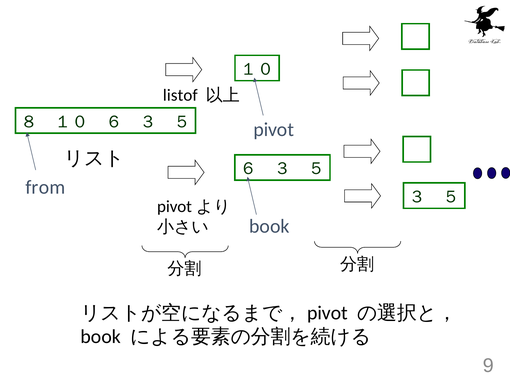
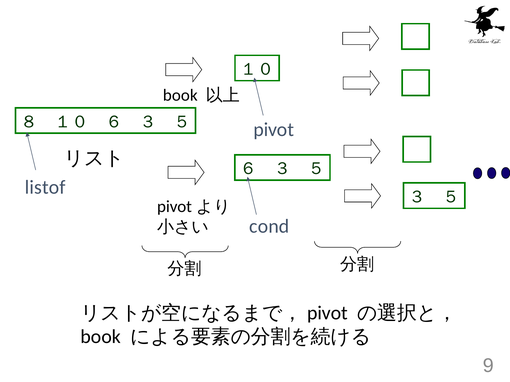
listof: listof -> book (180, 95)
from: from -> listof (45, 188)
book: book -> cond (269, 227)
